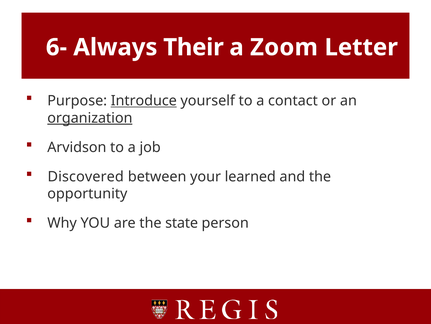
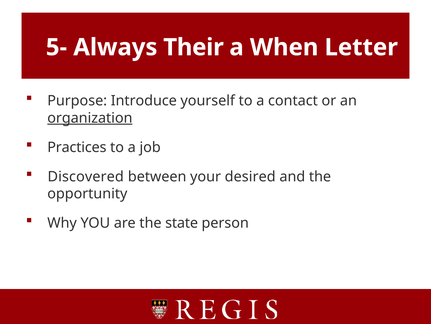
6-: 6- -> 5- (56, 47)
Zoom: Zoom -> When (284, 47)
Introduce underline: present -> none (144, 101)
Arvidson: Arvidson -> Practices (77, 147)
learned: learned -> desired (250, 176)
